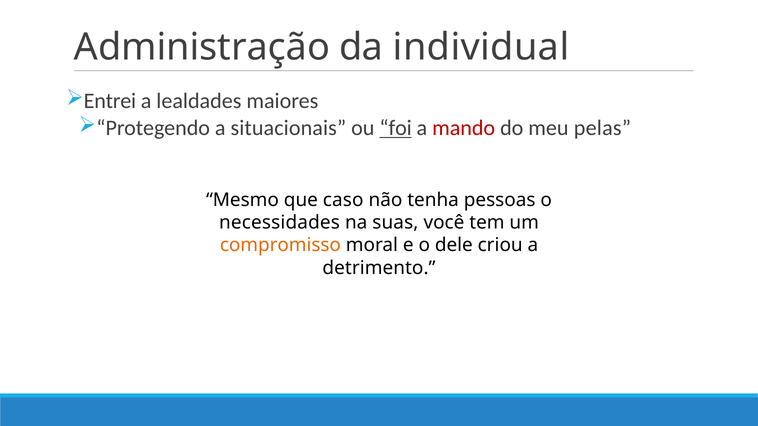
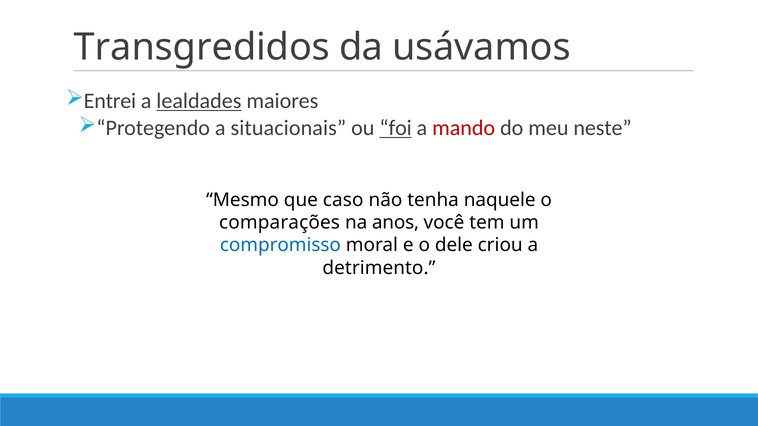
Administração: Administração -> Transgredidos (202, 47)
individual: individual -> usávamos (481, 47)
lealdades underline: none -> present (199, 101)
pelas: pelas -> neste (603, 128)
pessoas: pessoas -> naquele (500, 200)
necessidades: necessidades -> comparações (279, 223)
suas: suas -> anos (396, 223)
compromisso colour: orange -> blue (280, 245)
